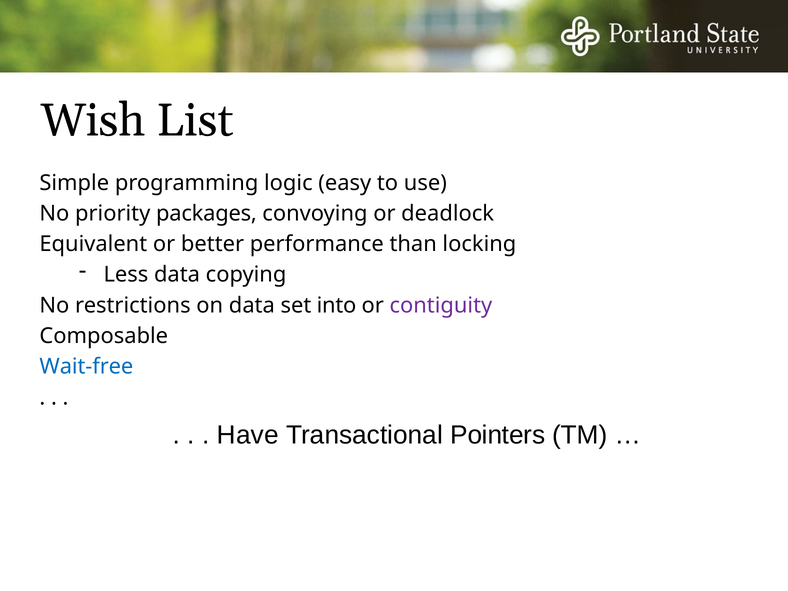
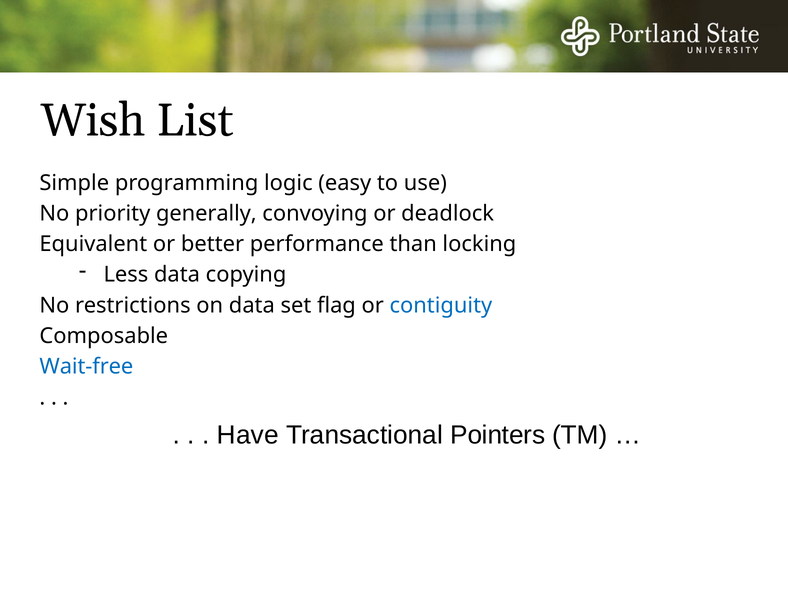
packages: packages -> generally (206, 213)
into: into -> flag (336, 305)
contiguity colour: purple -> blue (441, 305)
